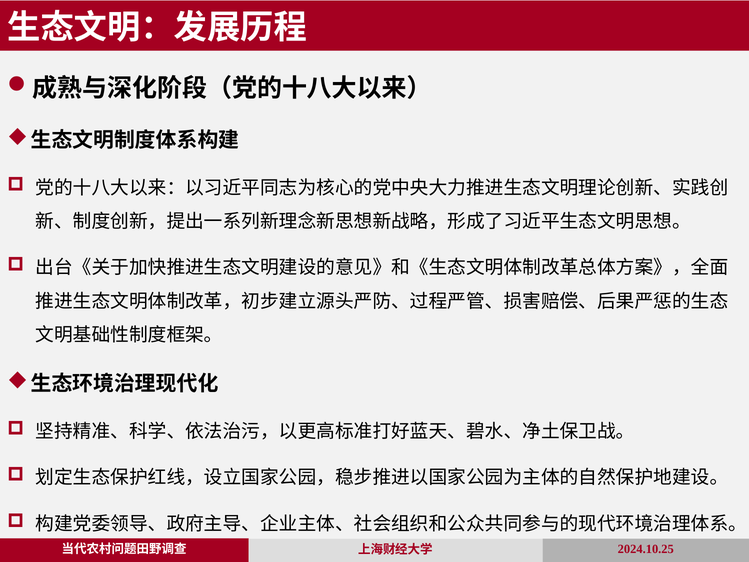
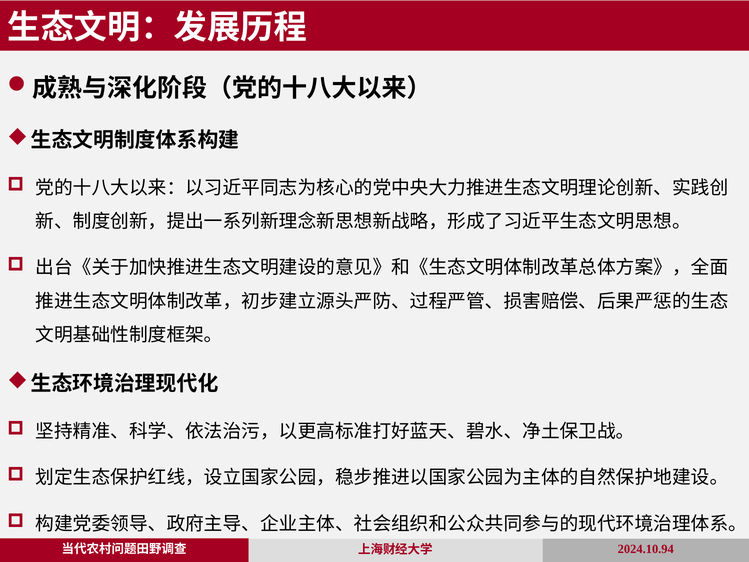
2024.10.25: 2024.10.25 -> 2024.10.94 (646, 549)
